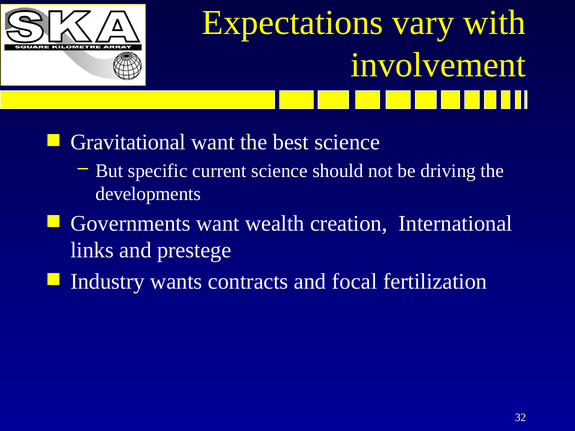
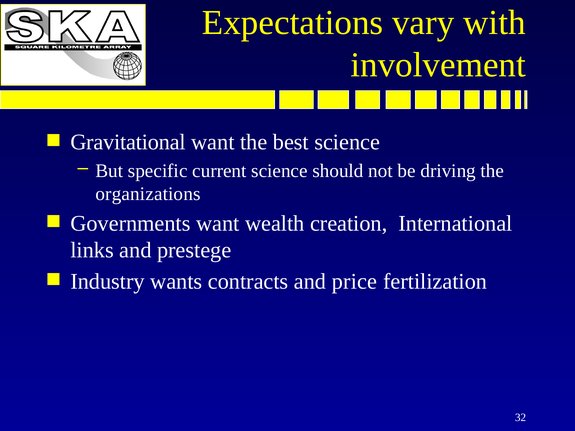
developments: developments -> organizations (148, 194)
focal: focal -> price (354, 282)
